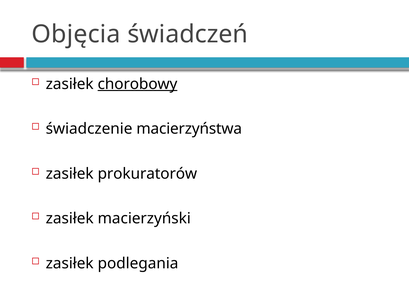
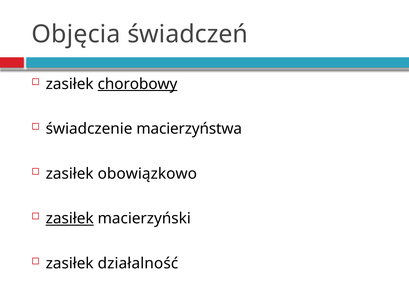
prokuratorów: prokuratorów -> obowiązkowo (147, 173)
zasiłek underline: none -> present (70, 218)
podlegania: podlegania -> działalność (138, 263)
